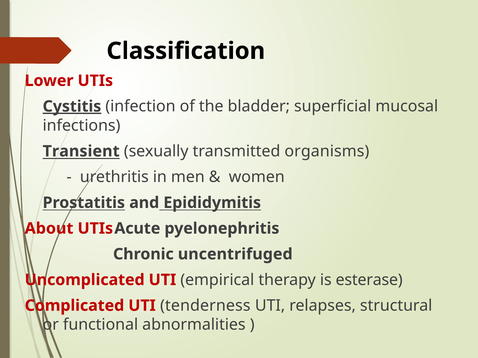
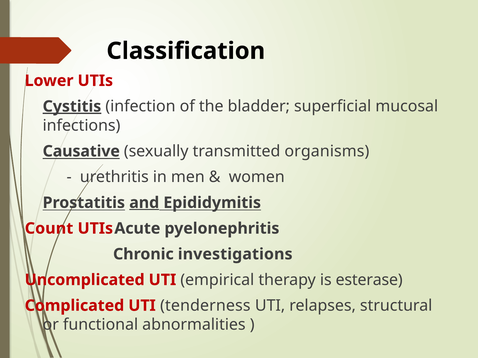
Transient: Transient -> Causative (81, 151)
and underline: none -> present (144, 203)
About: About -> Count (49, 229)
uncentrifuged: uncentrifuged -> investigations (235, 254)
